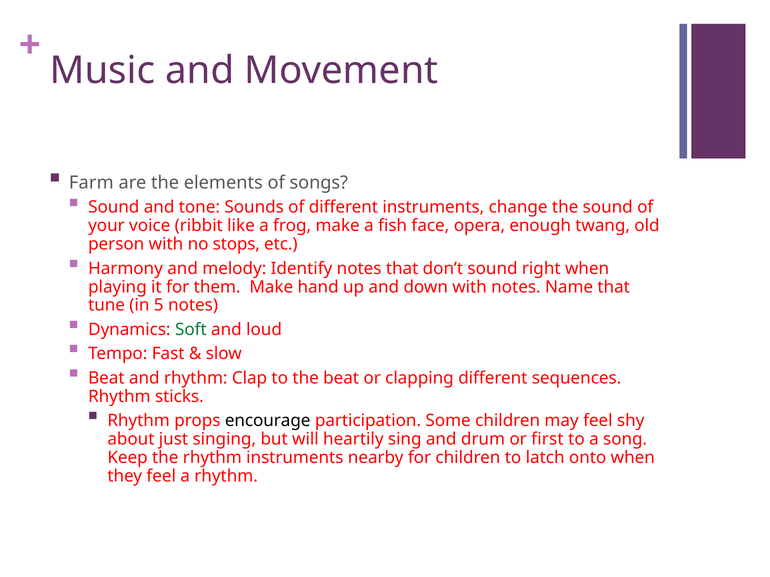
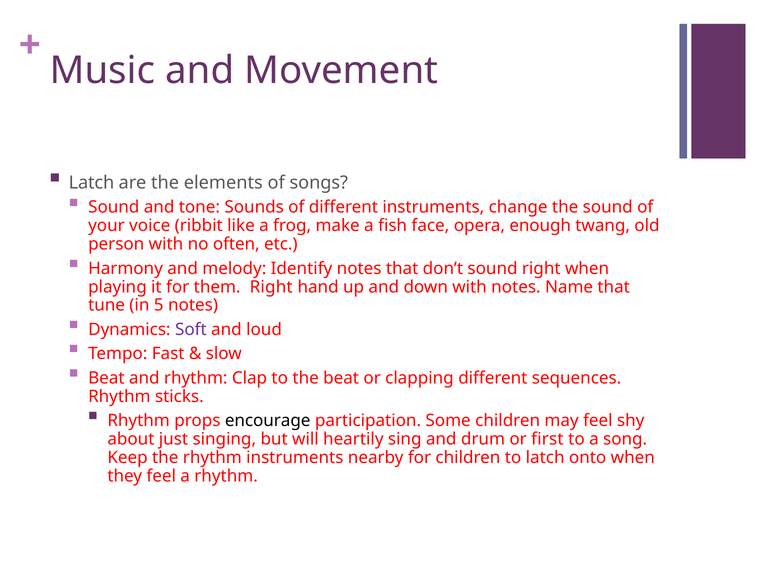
Farm: Farm -> Latch (91, 183)
stops: stops -> often (236, 244)
them Make: Make -> Right (271, 287)
Soft colour: green -> purple (191, 330)
